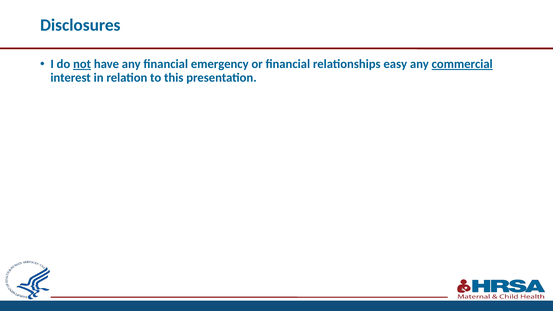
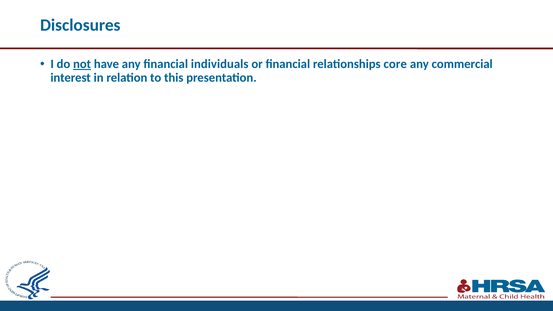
emergency: emergency -> individuals (220, 64)
easy: easy -> core (395, 64)
commercial underline: present -> none (462, 64)
